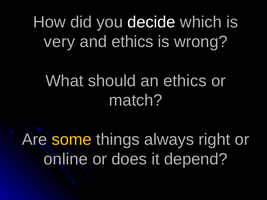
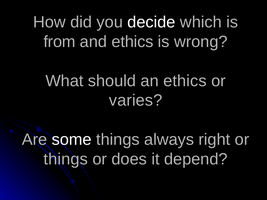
very: very -> from (60, 42)
match: match -> varies (136, 101)
some colour: yellow -> white (72, 140)
online: online -> things (66, 159)
